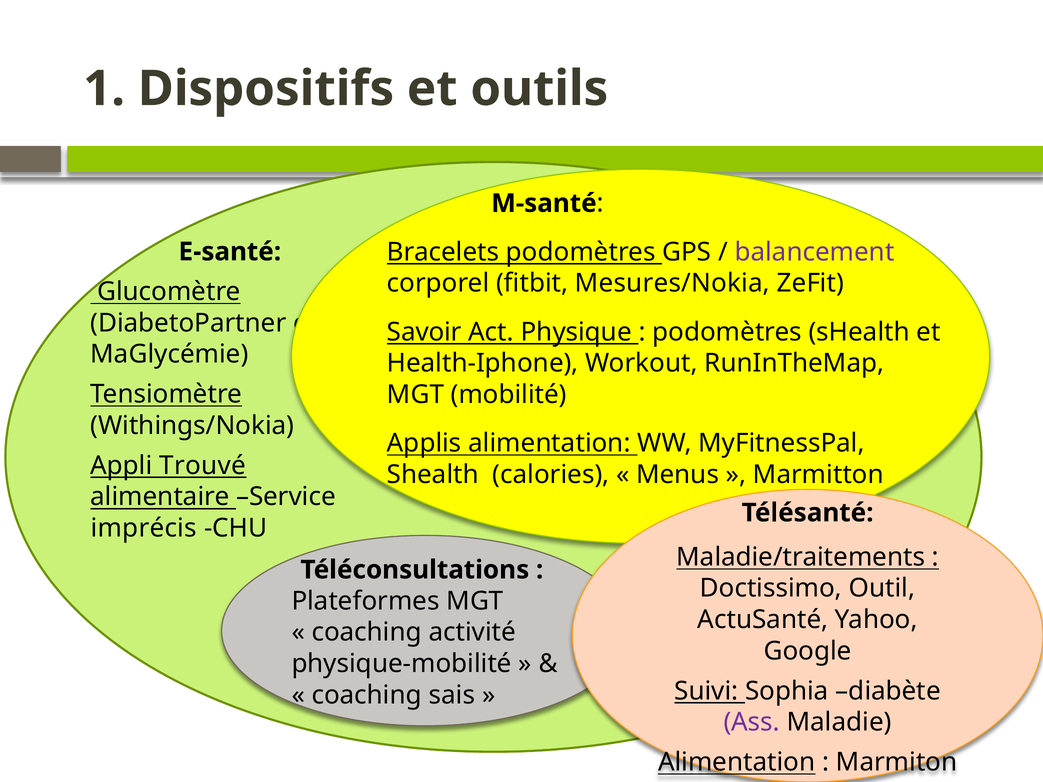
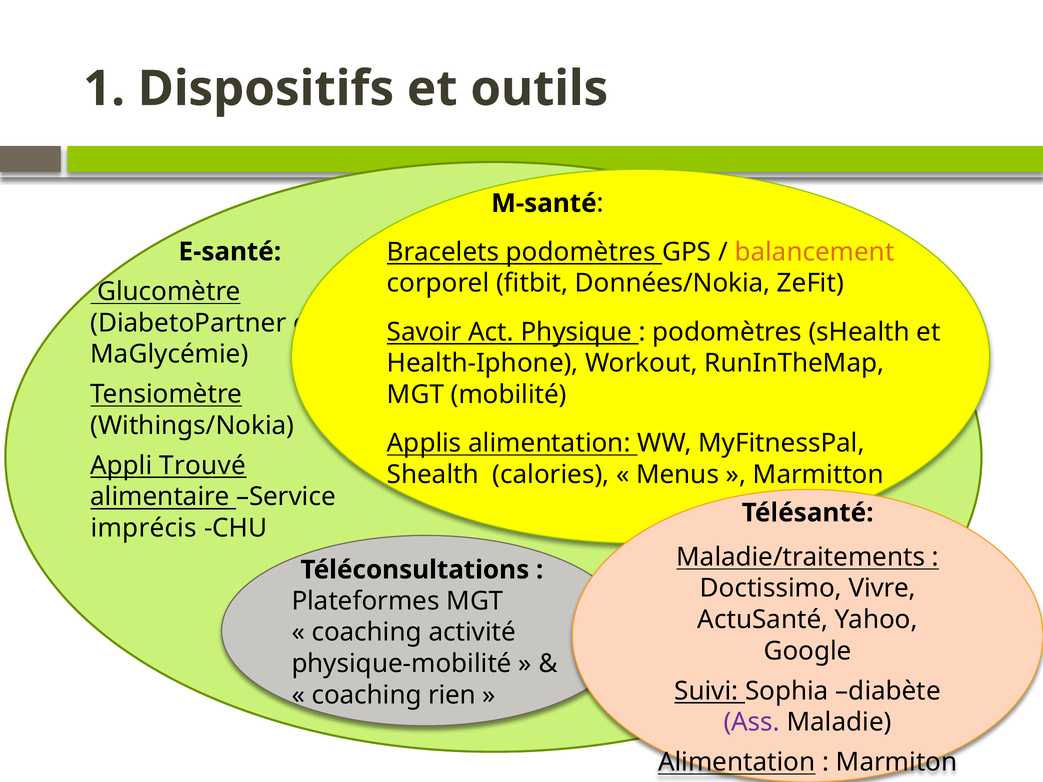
balancement colour: purple -> orange (815, 252)
Mesures/Nokia: Mesures/Nokia -> Données/Nokia (673, 283)
Outil: Outil -> Vivre (882, 589)
sais: sais -> rien (452, 695)
